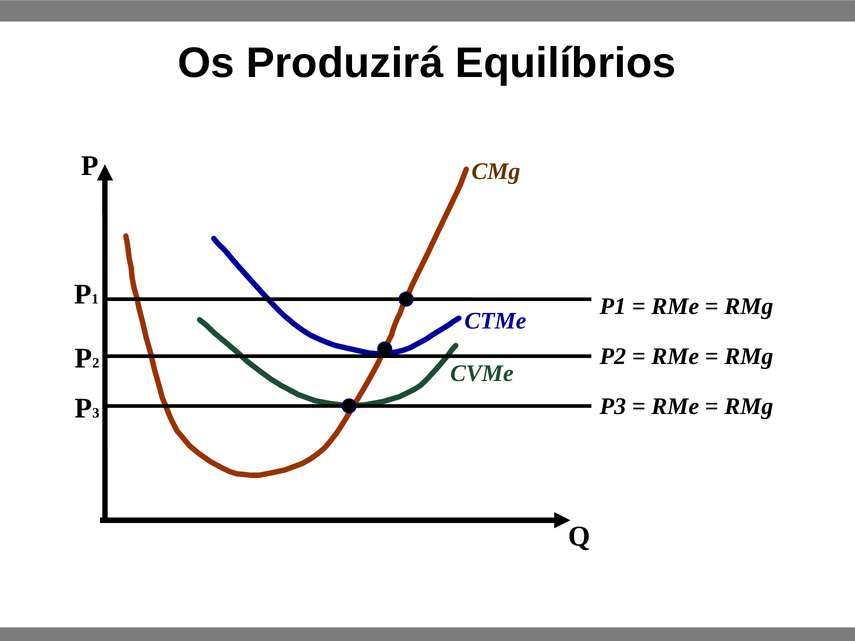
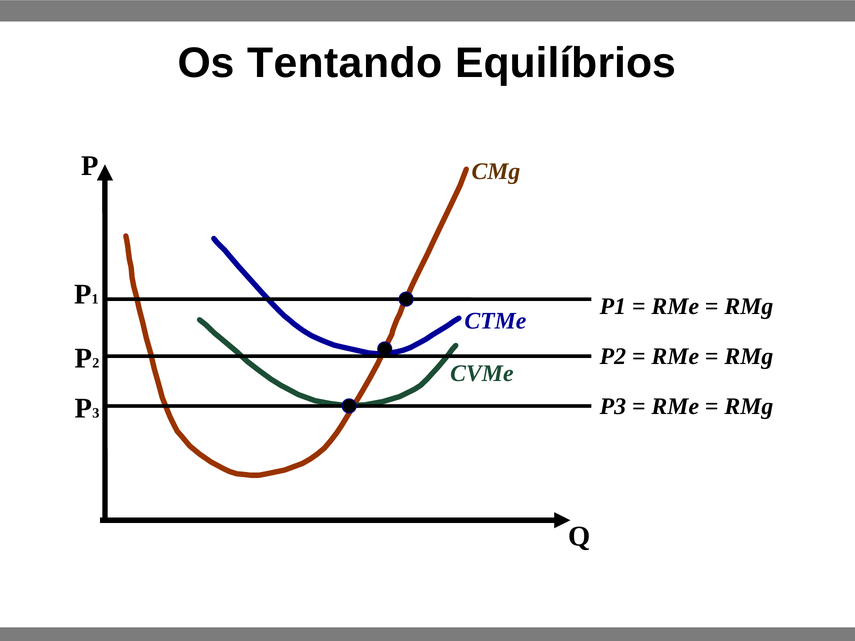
Produzirá: Produzirá -> Tentando (345, 63)
